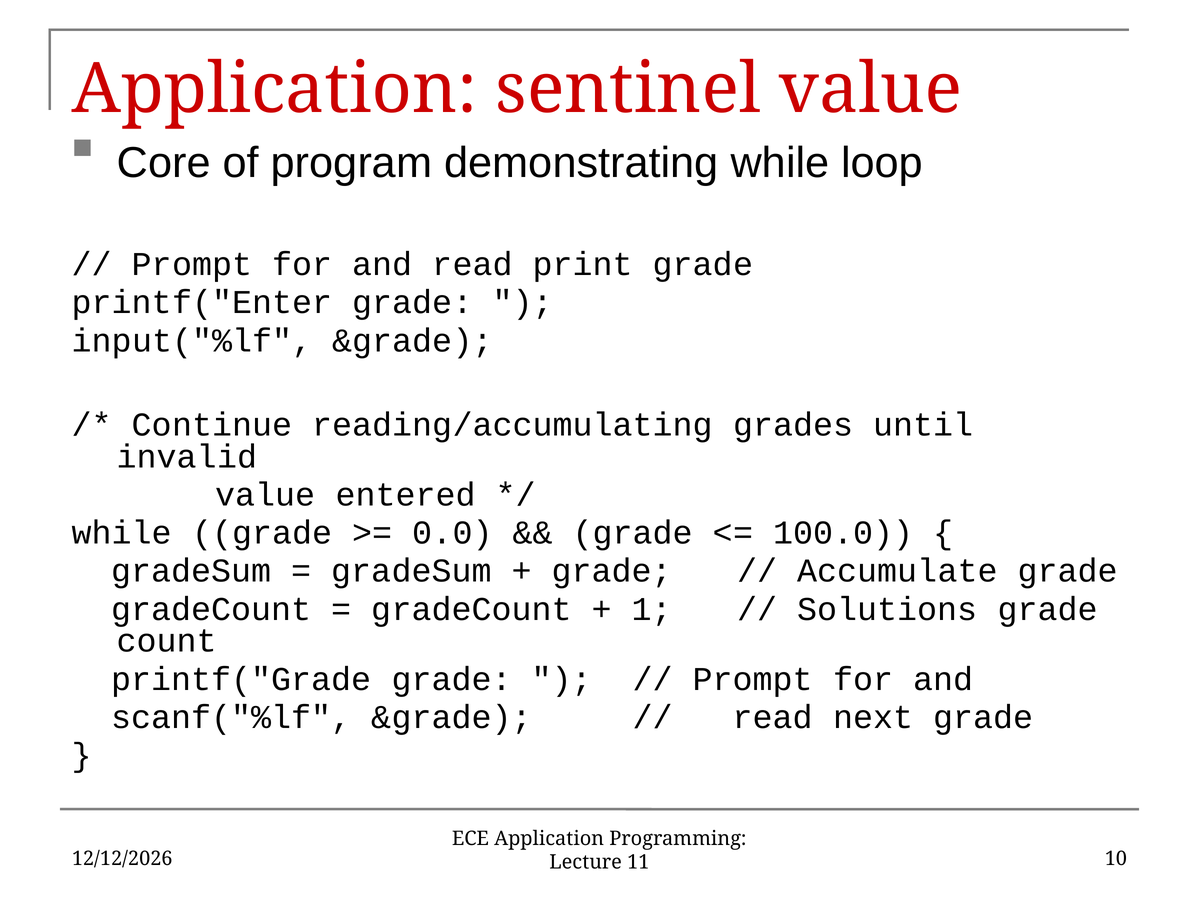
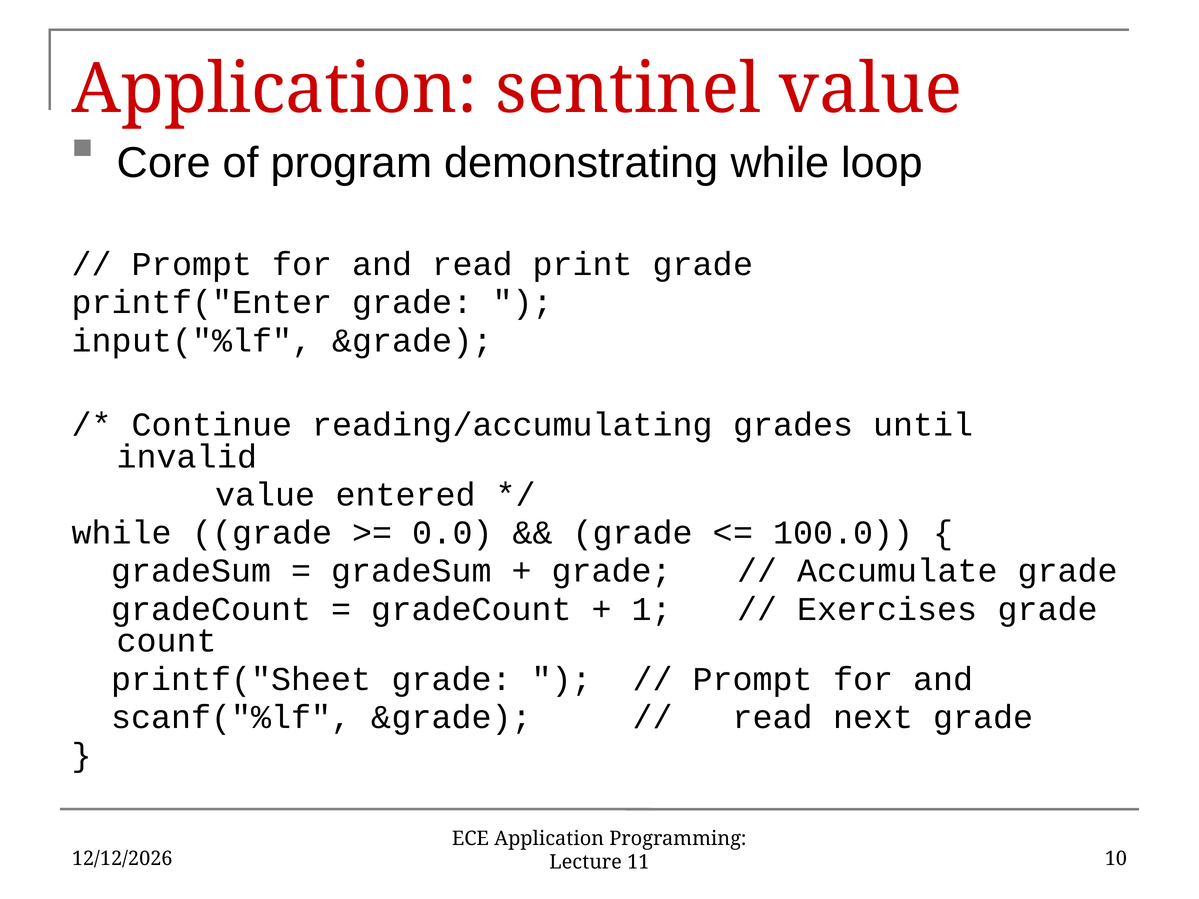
Solutions: Solutions -> Exercises (887, 609)
printf("Grade: printf("Grade -> printf("Sheet (241, 679)
